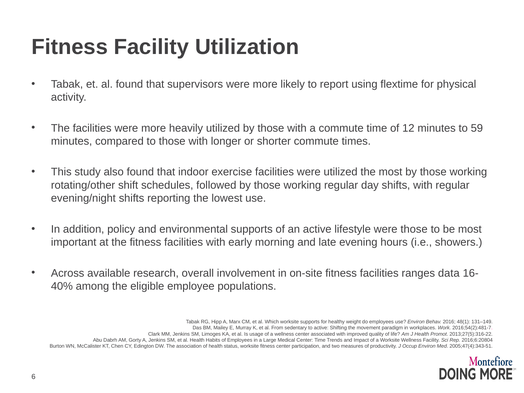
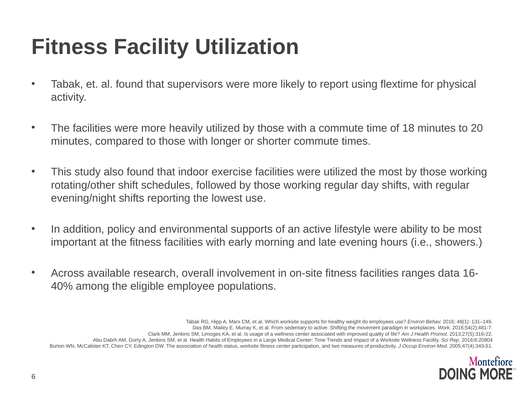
12: 12 -> 18 (408, 128)
59: 59 -> 20 (477, 128)
were those: those -> ability (414, 229)
